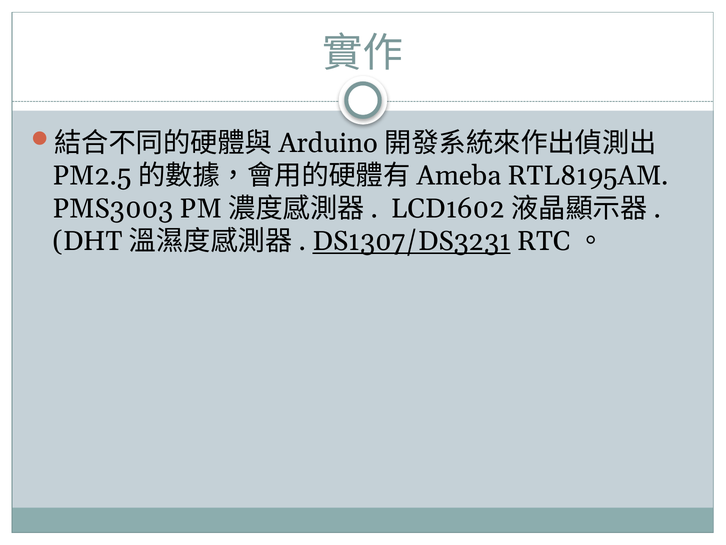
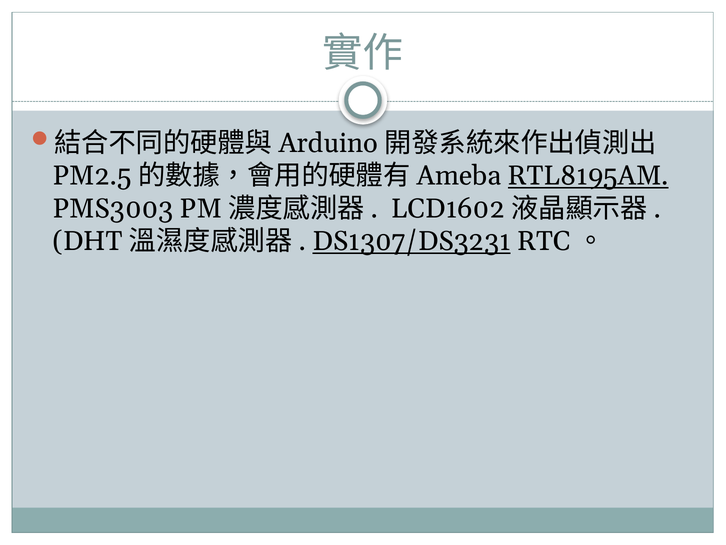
RTL8195AM underline: none -> present (588, 176)
